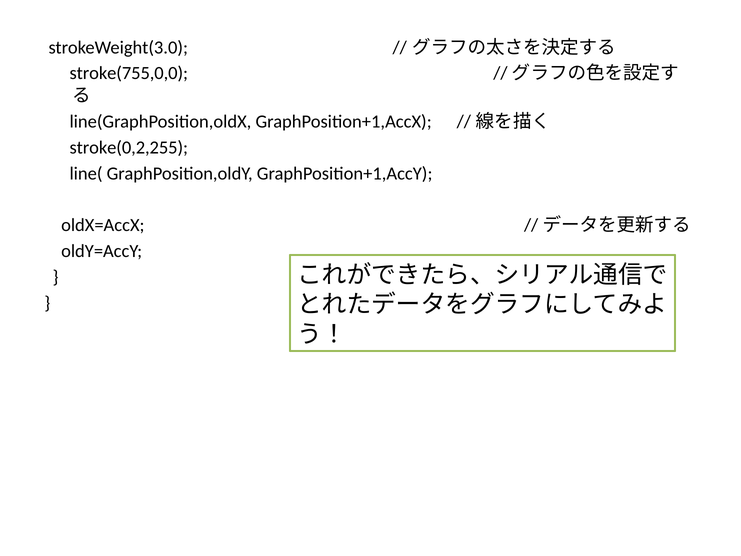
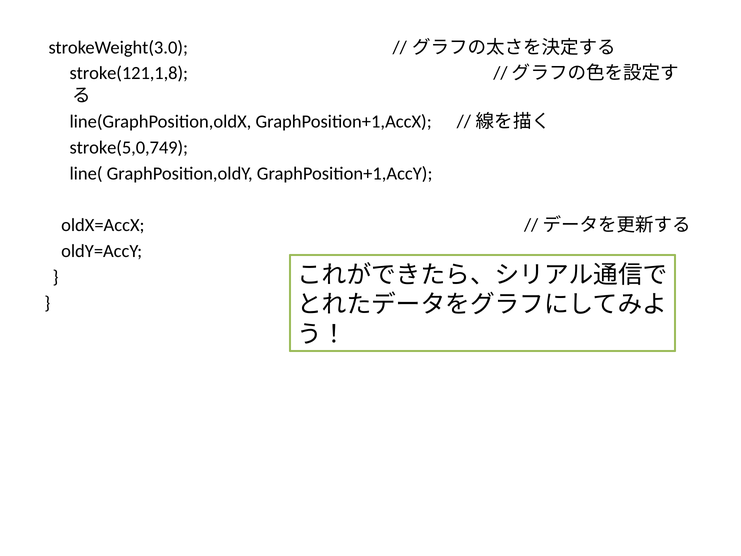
stroke(755,0,0: stroke(755,0,0 -> stroke(121,1,8 (129, 73)
stroke(0,2,255: stroke(0,2,255 -> stroke(5,0,749 (129, 147)
